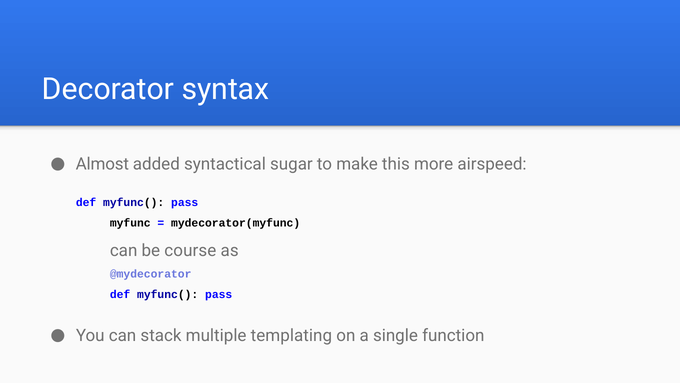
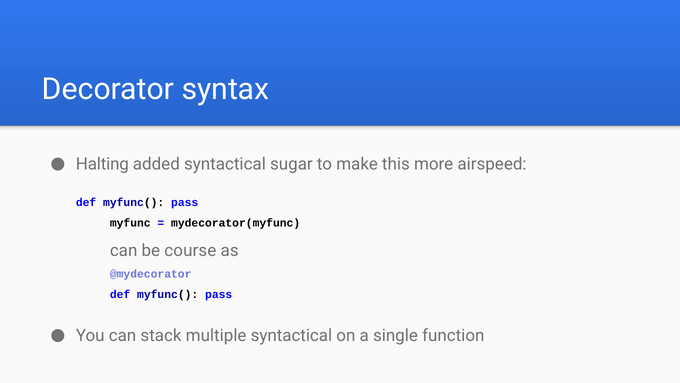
Almost: Almost -> Halting (102, 164)
multiple templating: templating -> syntactical (291, 335)
